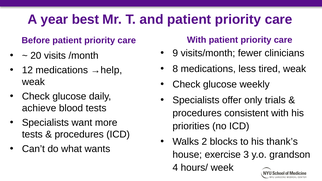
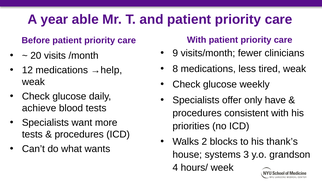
best: best -> able (85, 19)
trials: trials -> have (275, 100)
exercise: exercise -> systems (223, 155)
